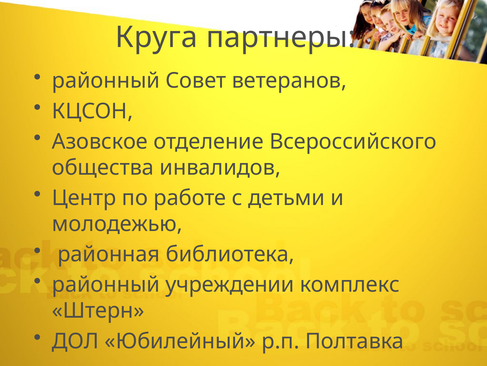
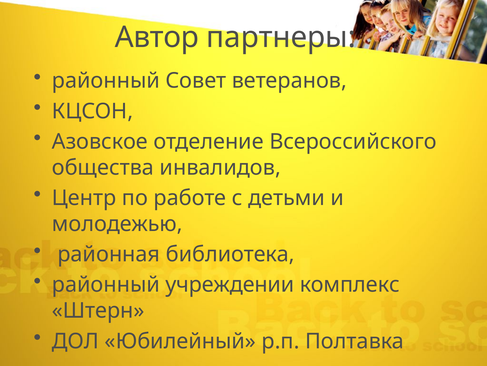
Круга: Круга -> Автор (157, 37)
